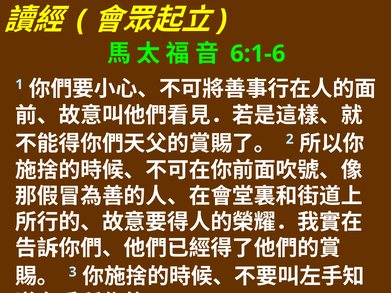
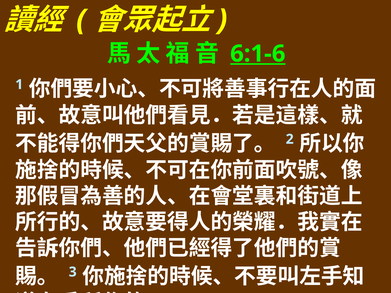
6:1-6 underline: none -> present (258, 54)
